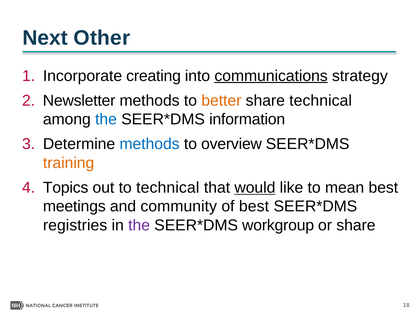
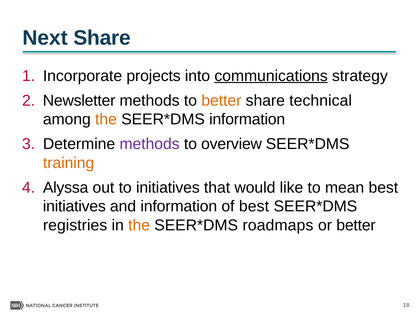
Next Other: Other -> Share (102, 38)
creating: creating -> projects (154, 76)
the colour: blue -> orange (106, 119)
methods colour: blue -> purple (150, 144)
Topics: Topics -> Alyssa (66, 187)
to technical: technical -> initiatives (168, 187)
would underline: present -> none (255, 187)
meetings: meetings -> initiatives (74, 206)
and community: community -> information (179, 206)
the colour: purple -> orange (139, 225)
workgroup: workgroup -> roadmaps (278, 225)
or share: share -> better (356, 225)
